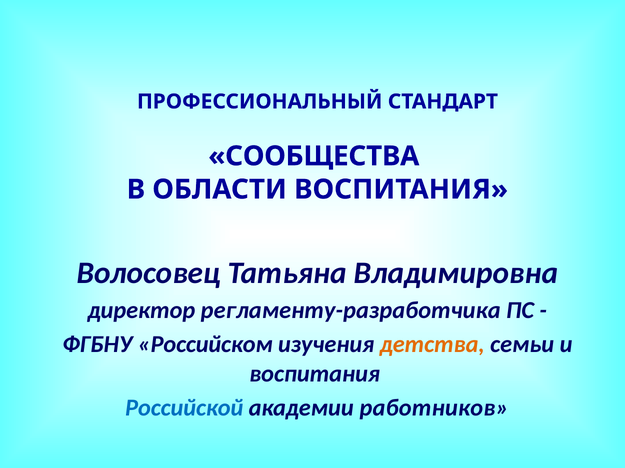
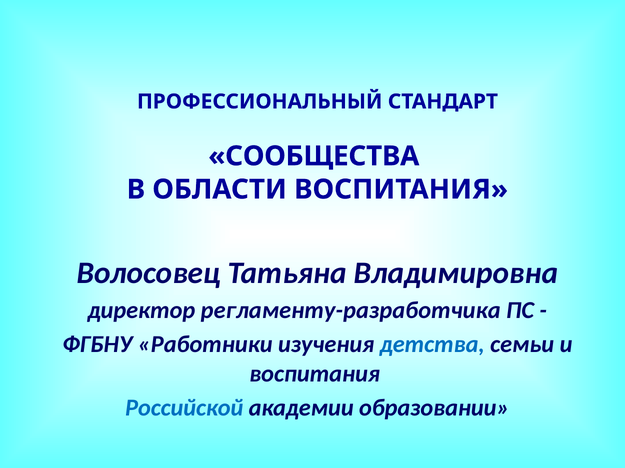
Российском: Российском -> Работники (205, 345)
детства colour: orange -> blue (432, 345)
работников: работников -> образовании (434, 408)
